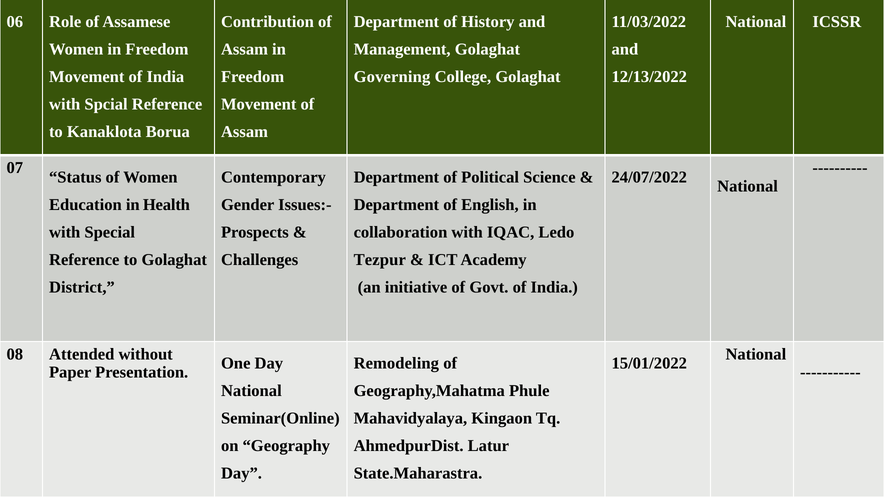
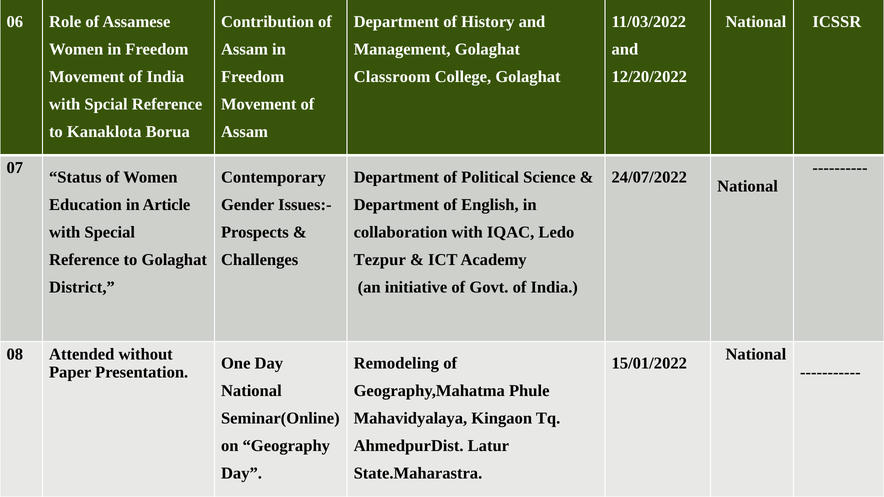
Governing: Governing -> Classroom (392, 77)
12/13/2022: 12/13/2022 -> 12/20/2022 (649, 77)
Health: Health -> Article (166, 205)
